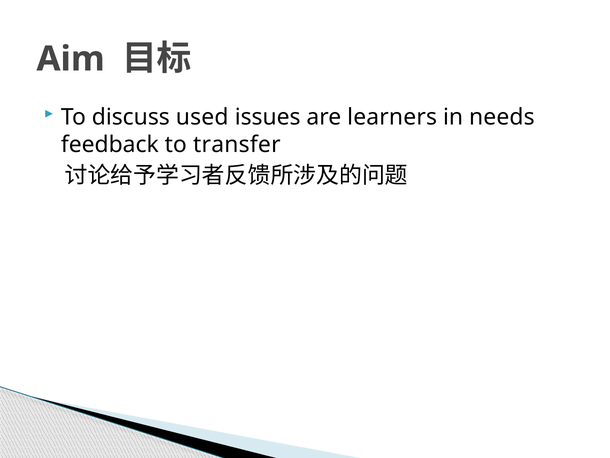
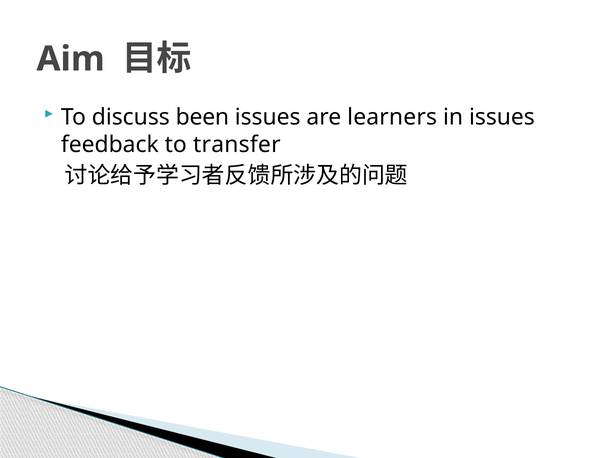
used: used -> been (202, 117)
in needs: needs -> issues (502, 117)
